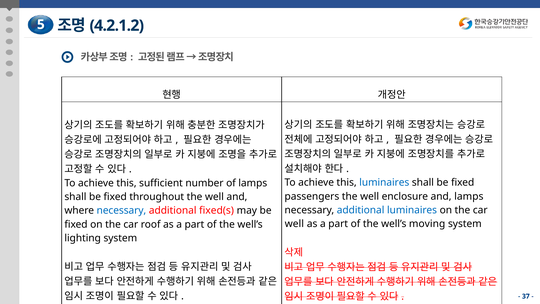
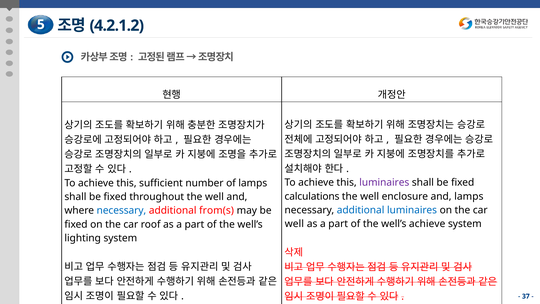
luminaires colour: blue -> purple (384, 182)
passengers: passengers -> calculations (312, 196)
fixed(s: fixed(s -> from(s (217, 210)
well’s moving: moving -> achieve (427, 224)
